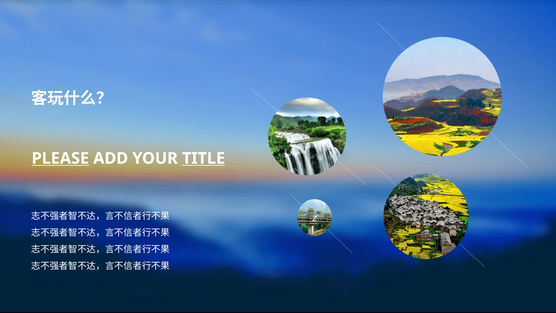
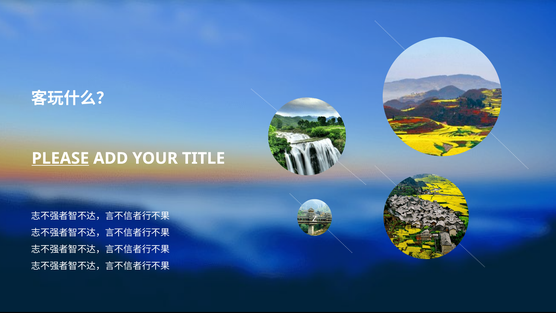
TITLE underline: present -> none (204, 158)
